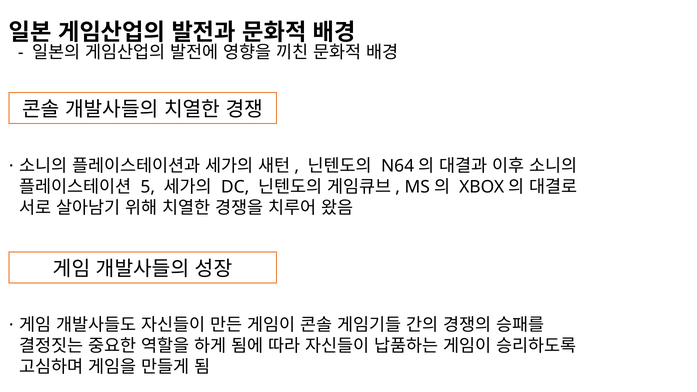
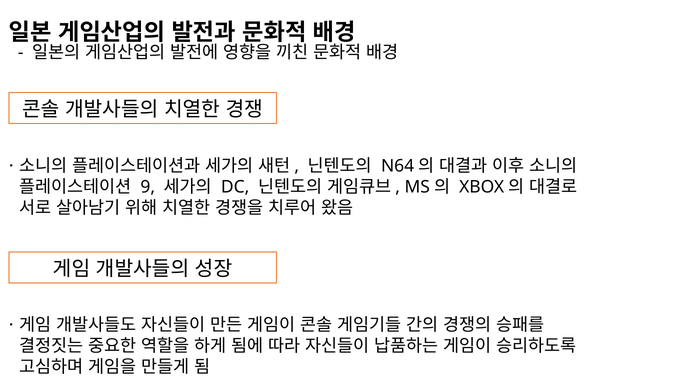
5: 5 -> 9 (148, 187)
